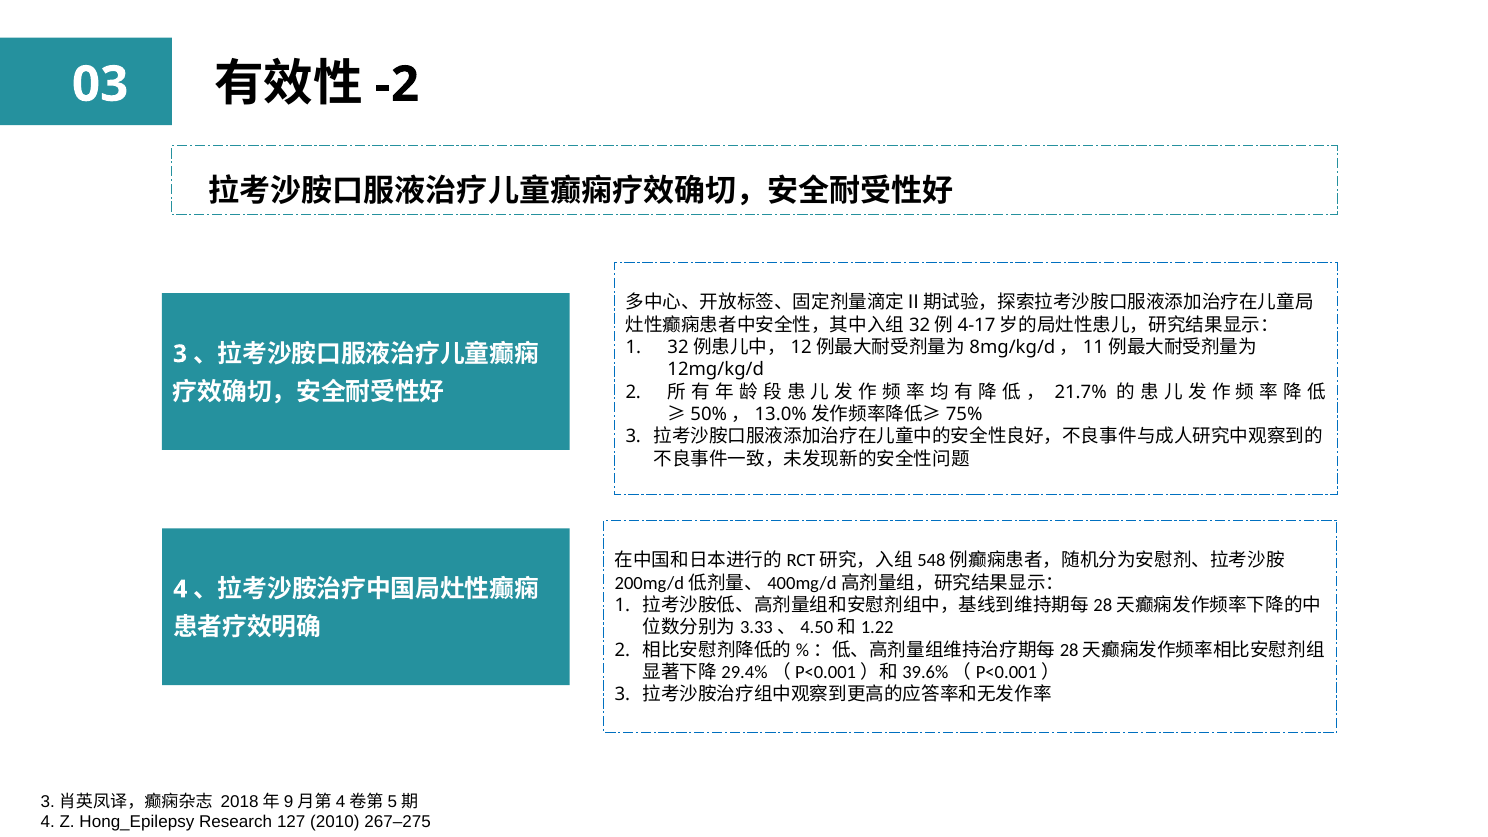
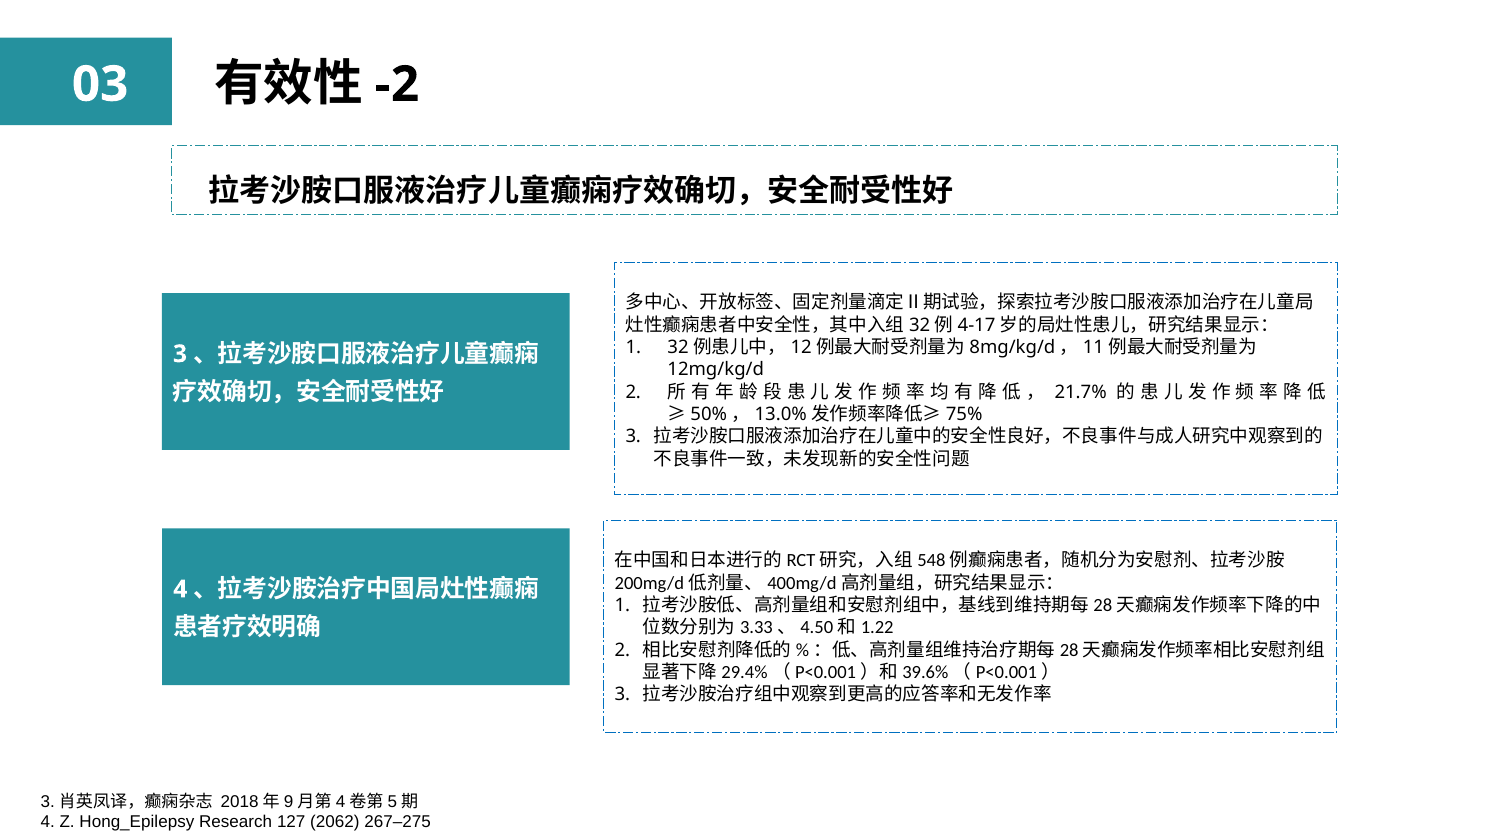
2010: 2010 -> 2062 (335, 822)
